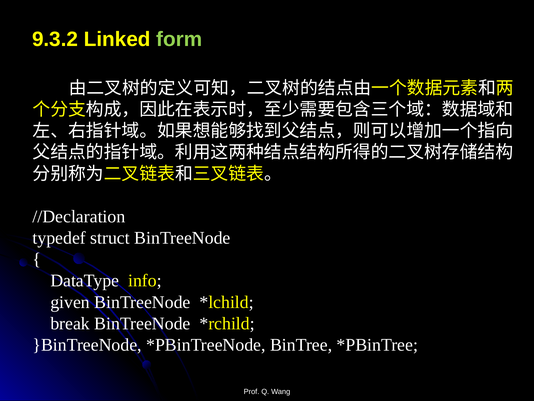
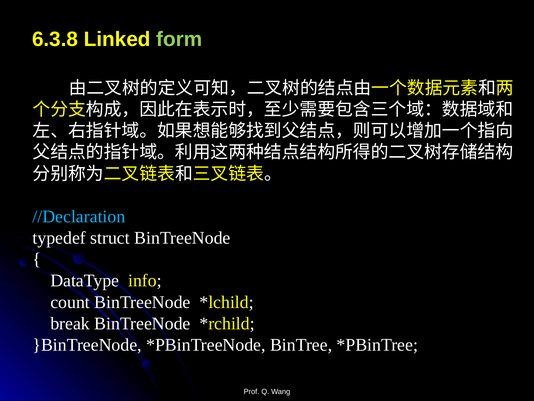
9.3.2: 9.3.2 -> 6.3.8 (55, 39)
//Declaration colour: white -> light blue (79, 216)
given: given -> count (70, 302)
